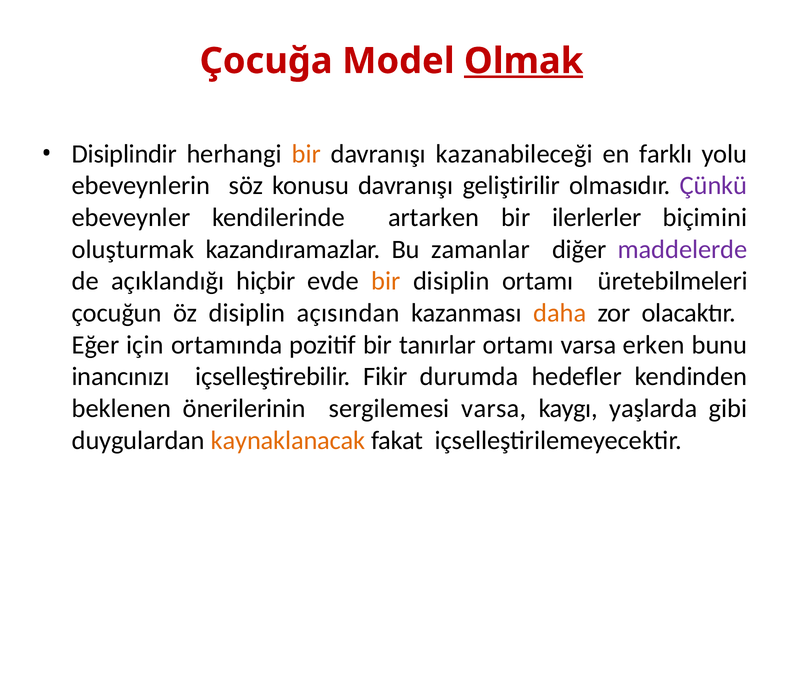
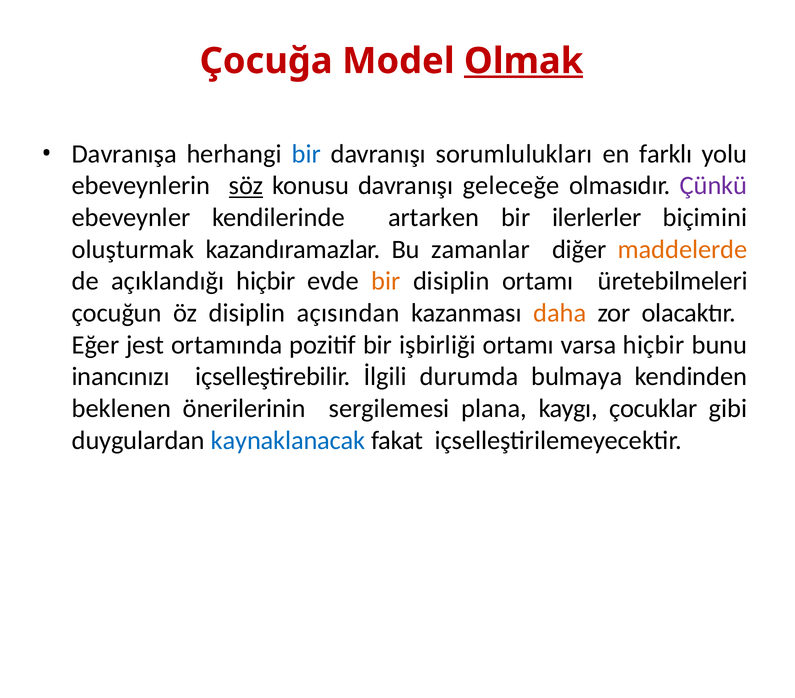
Disiplindir: Disiplindir -> Davranışa (124, 154)
bir colour: orange -> blue (306, 154)
kazanabileceği: kazanabileceği -> sorumlulukları (514, 154)
söz underline: none -> present (246, 186)
geliştirilir: geliştirilir -> geleceğe (511, 186)
maddelerde colour: purple -> orange (683, 249)
için: için -> jest (145, 345)
tanırlar: tanırlar -> işbirliği (437, 345)
varsa erken: erken -> hiçbir (654, 345)
Fikir: Fikir -> İlgili (385, 377)
hedefler: hedefler -> bulmaya (577, 377)
sergilemesi varsa: varsa -> plana (494, 408)
yaşlarda: yaşlarda -> çocuklar (653, 408)
kaynaklanacak colour: orange -> blue (288, 440)
